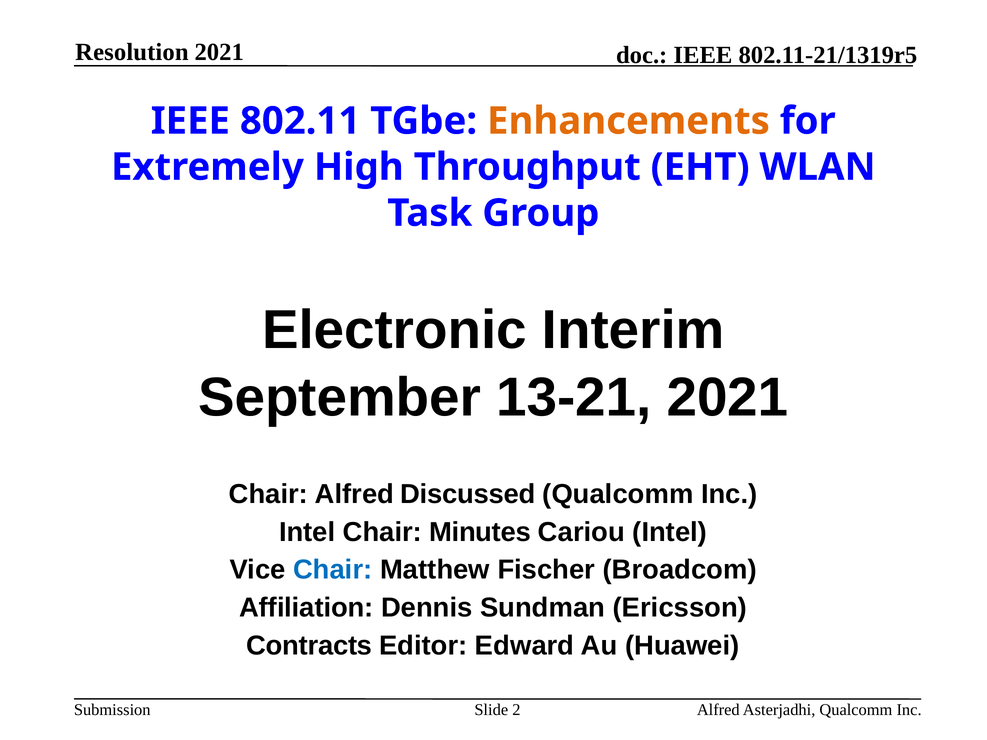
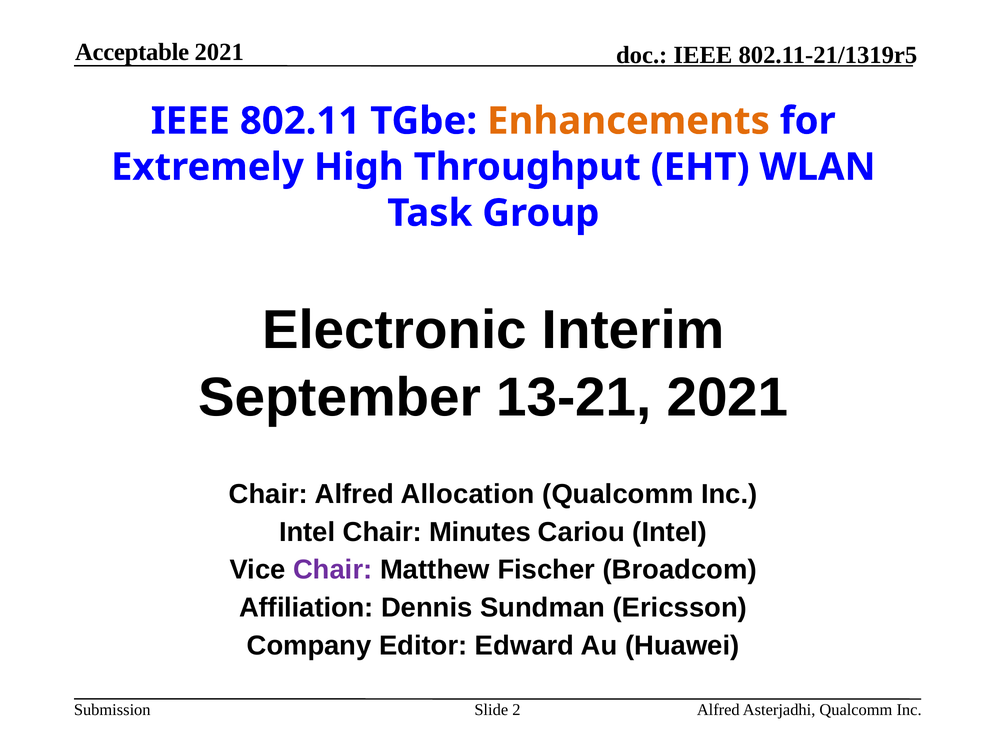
Resolution: Resolution -> Acceptable (132, 52)
Discussed: Discussed -> Allocation (468, 494)
Chair colour: blue -> purple (333, 570)
Contracts: Contracts -> Company (309, 646)
